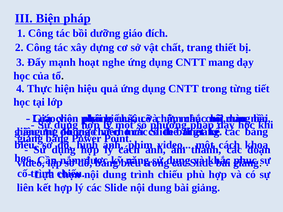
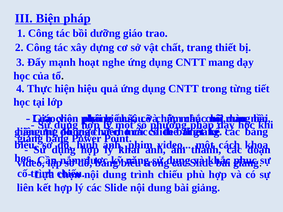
đích: đích -> trao (157, 33)
cách: cách -> khai (129, 150)
